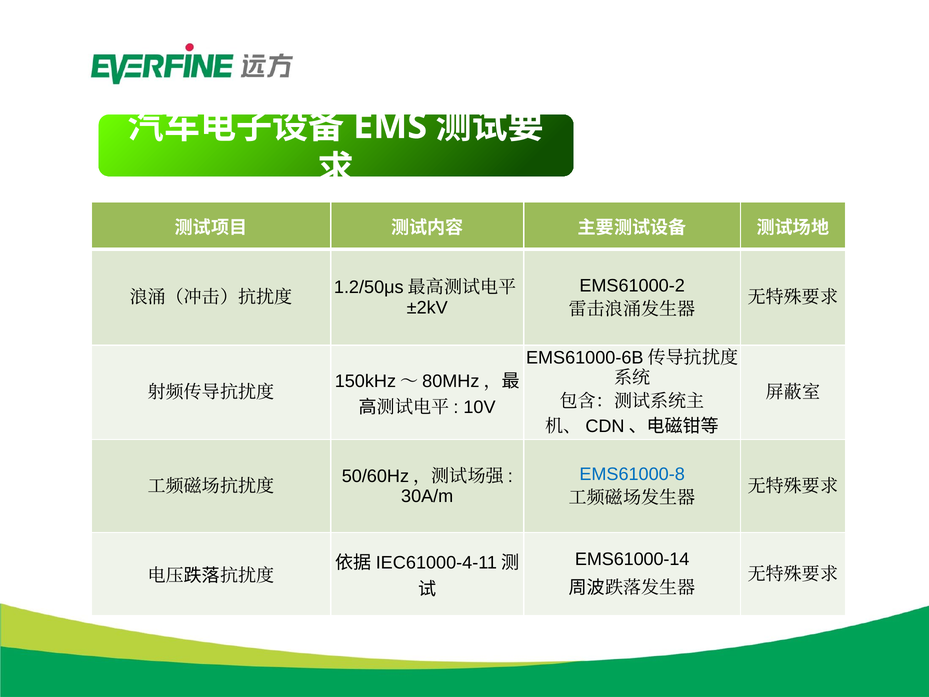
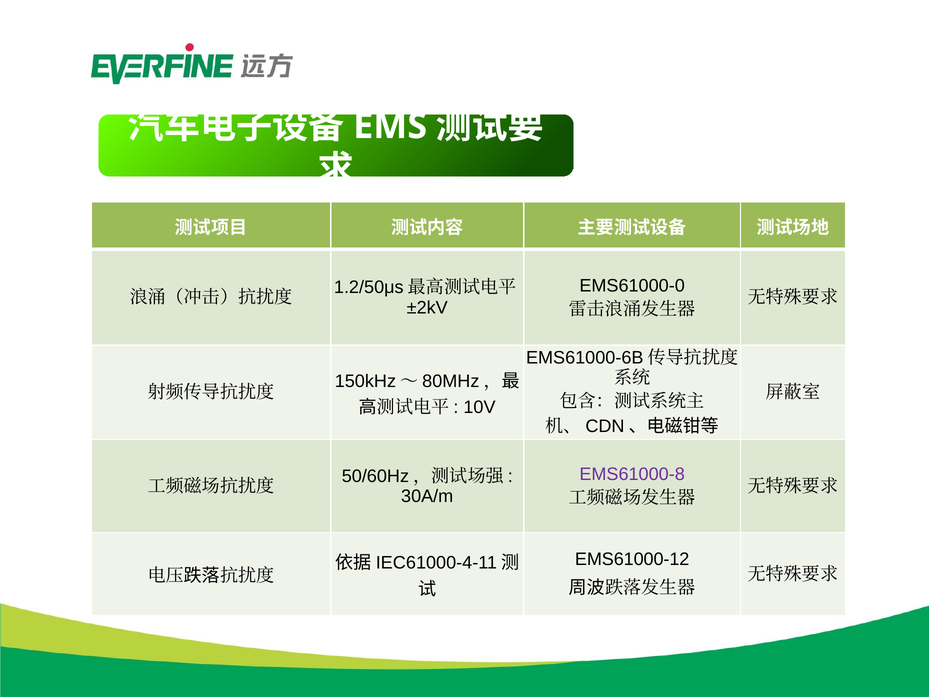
EMS61000-2: EMS61000-2 -> EMS61000-0 (632, 286)
EMS61000-8 colour: blue -> purple (632, 474)
EMS61000-14: EMS61000-14 -> EMS61000-12 (632, 559)
